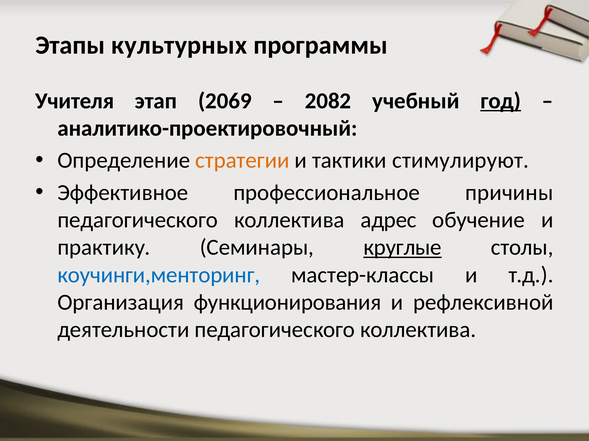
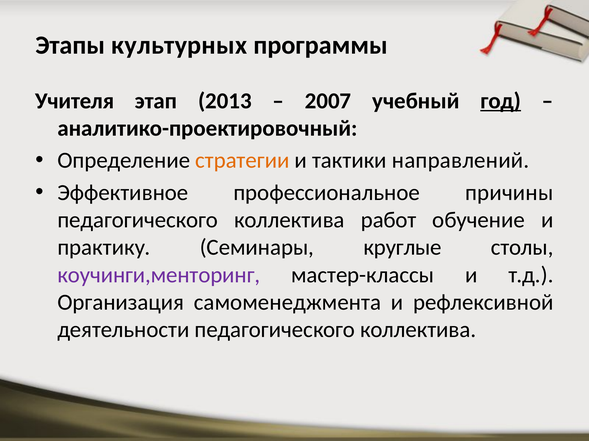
2069: 2069 -> 2013 (225, 101)
2082: 2082 -> 2007 (328, 101)
стимулируют: стимулируют -> направлений (461, 161)
адрес: адрес -> работ (389, 220)
круглые underline: present -> none (403, 248)
коучинги,менторинг colour: blue -> purple (159, 275)
функционирования: функционирования -> самоменеджмента (287, 303)
